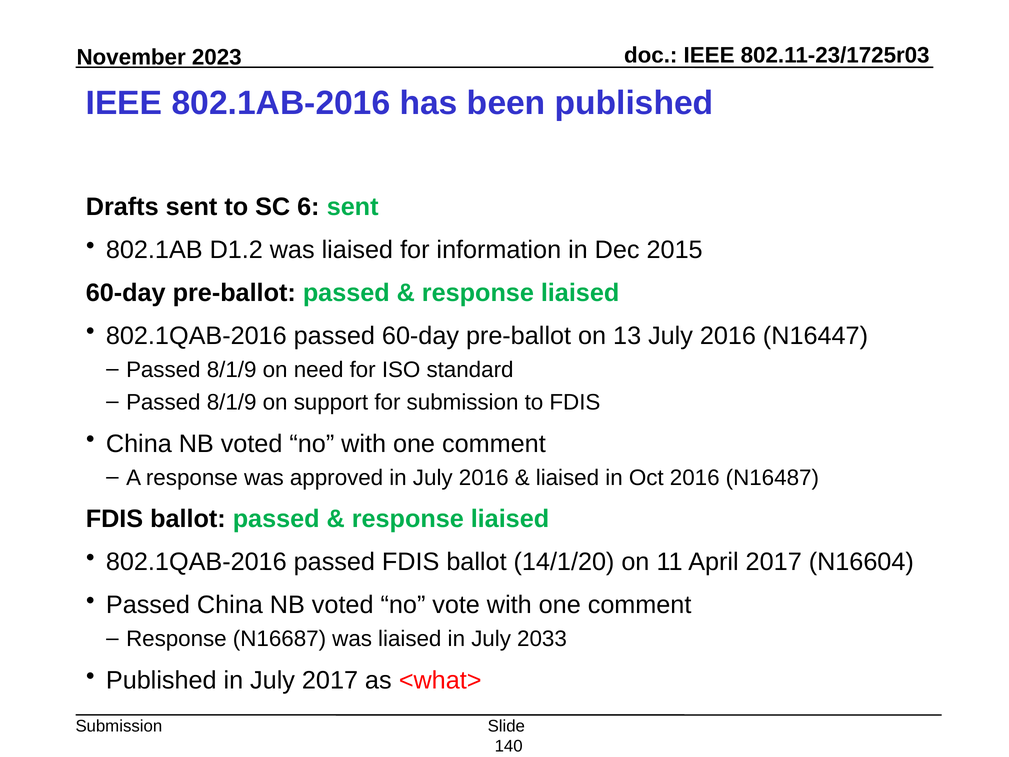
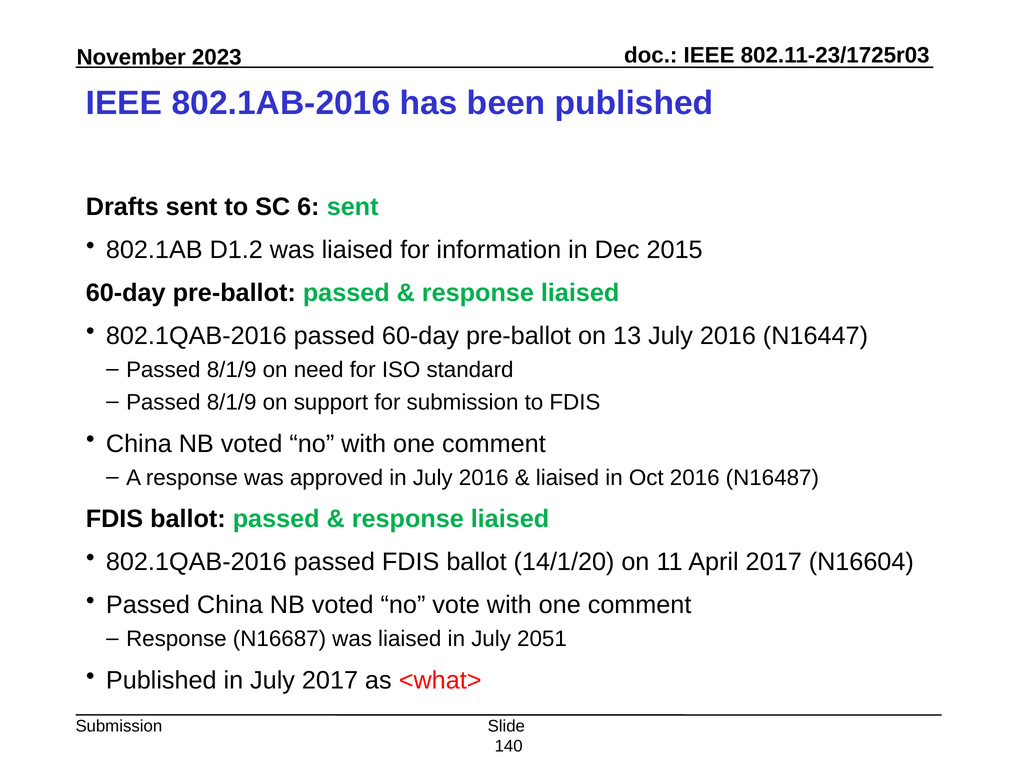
2033: 2033 -> 2051 (542, 639)
